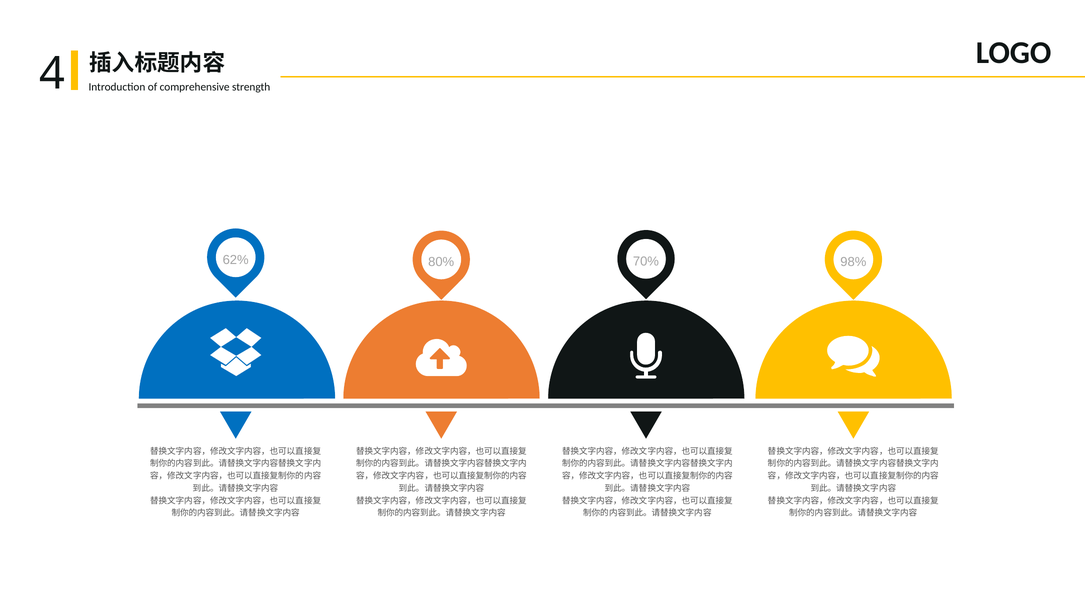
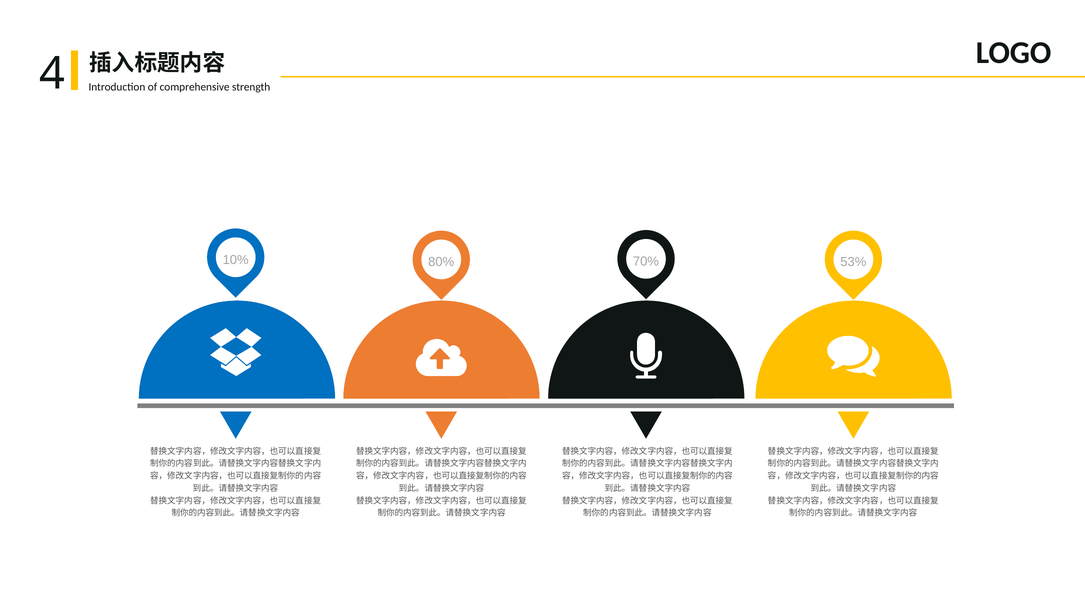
62%: 62% -> 10% (236, 259)
98%: 98% -> 53% (853, 262)
